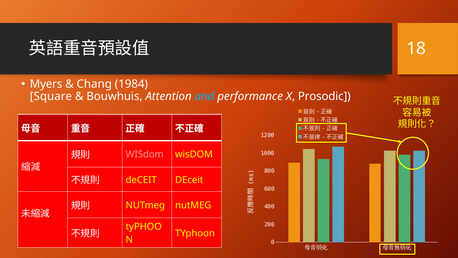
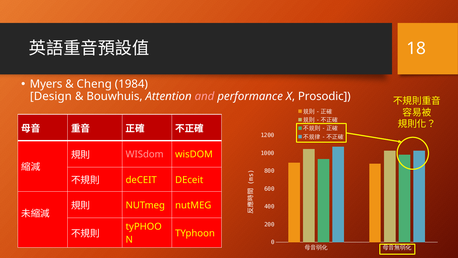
Chang: Chang -> Cheng (94, 84)
Square: Square -> Design (51, 96)
and colour: light blue -> pink (205, 96)
